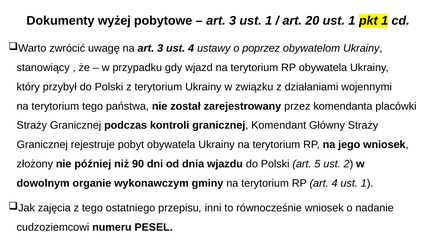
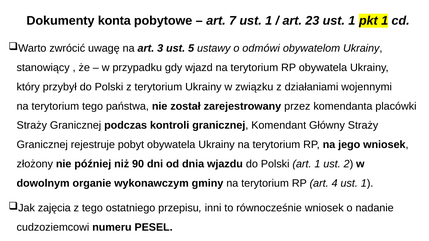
wyżej: wyżej -> konta (114, 21)
3: 3 -> 7 (233, 21)
20: 20 -> 23 (312, 21)
ust 4: 4 -> 5 (191, 48)
poprzez: poprzez -> odmówi (261, 48)
art 5: 5 -> 1 (317, 164)
